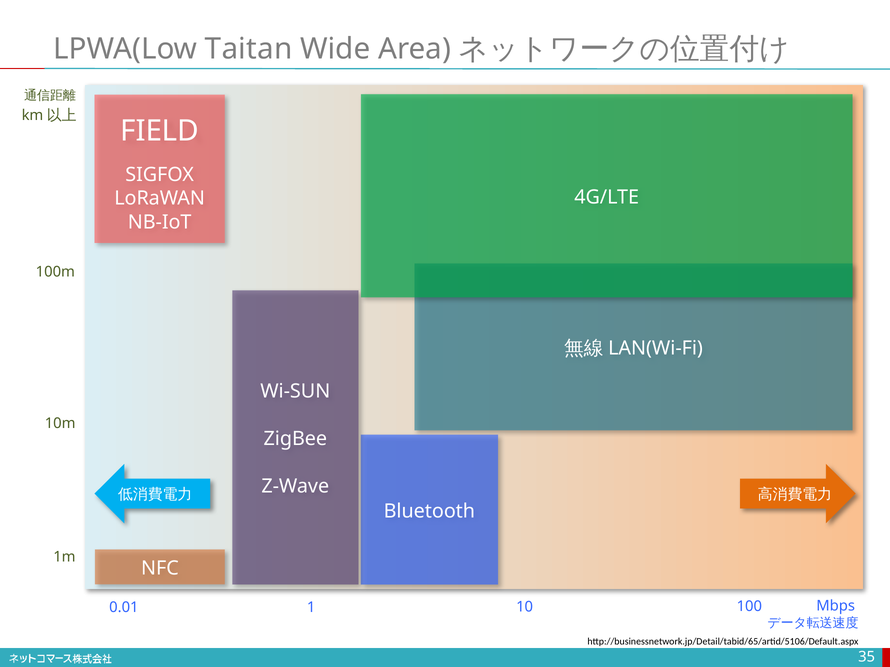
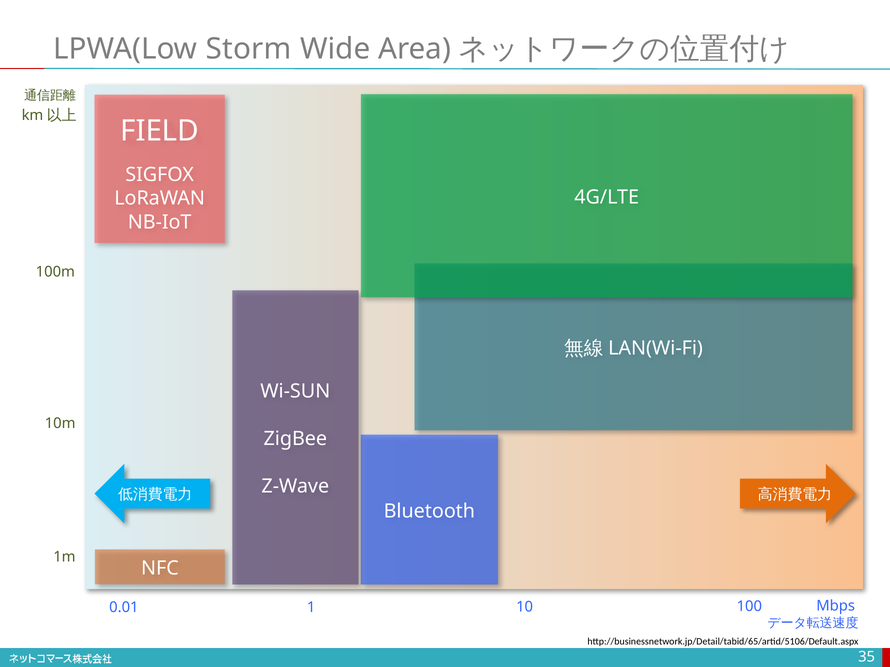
Taitan: Taitan -> Storm (249, 49)
